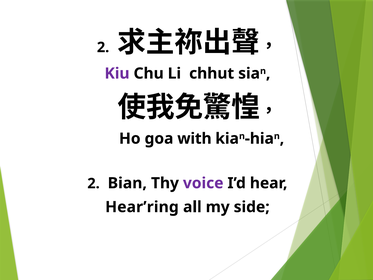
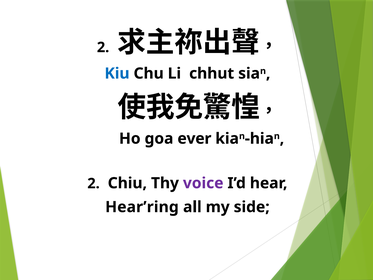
Kiu colour: purple -> blue (117, 73)
with: with -> ever (194, 138)
Bian: Bian -> Chiu (127, 183)
